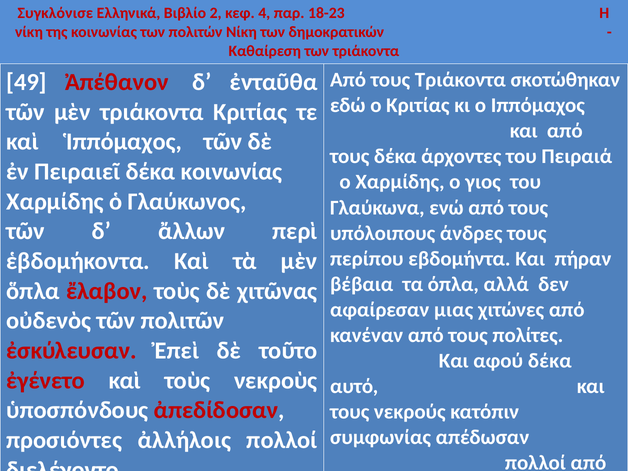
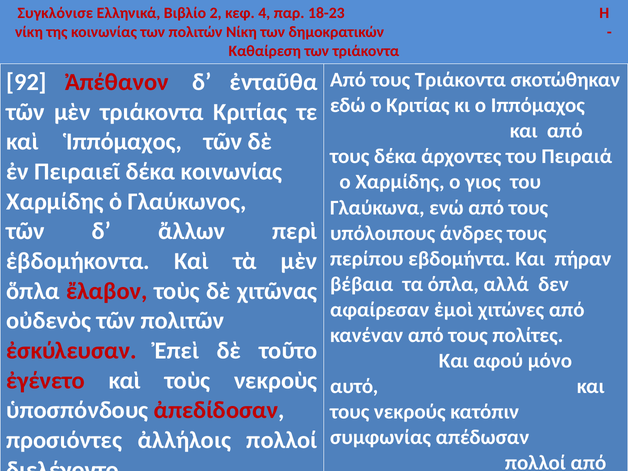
49: 49 -> 92 (27, 82)
μιας: μιας -> ἐμοὶ (454, 310)
αφού δέκα: δέκα -> μόνο (550, 361)
